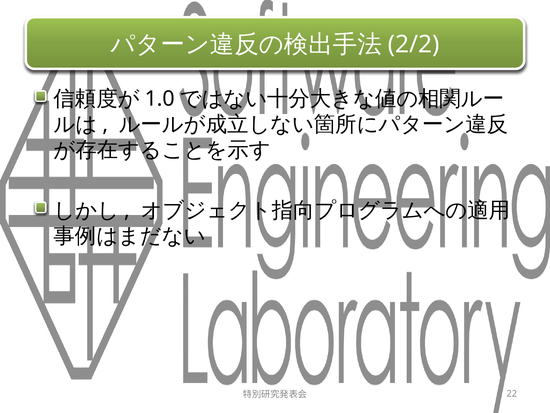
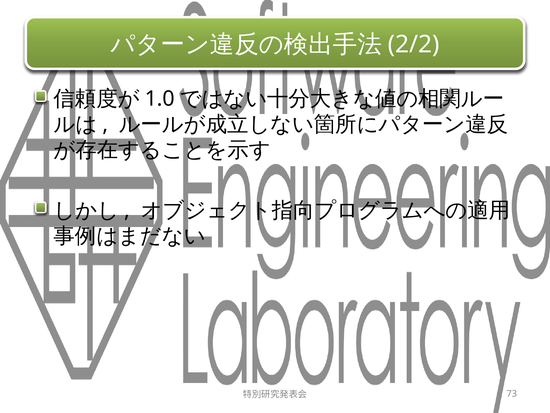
22: 22 -> 73 (512, 393)
